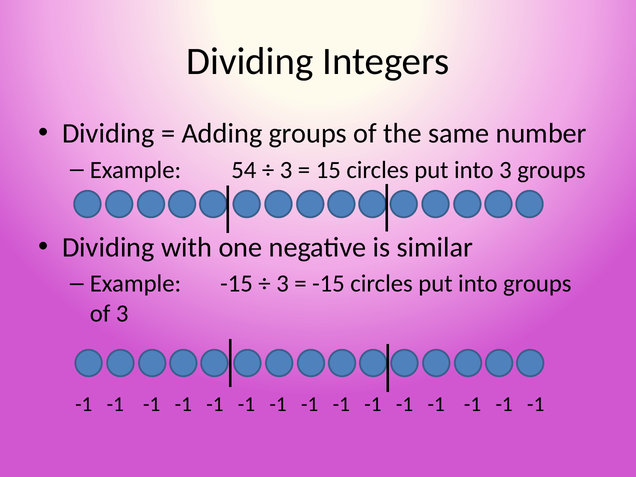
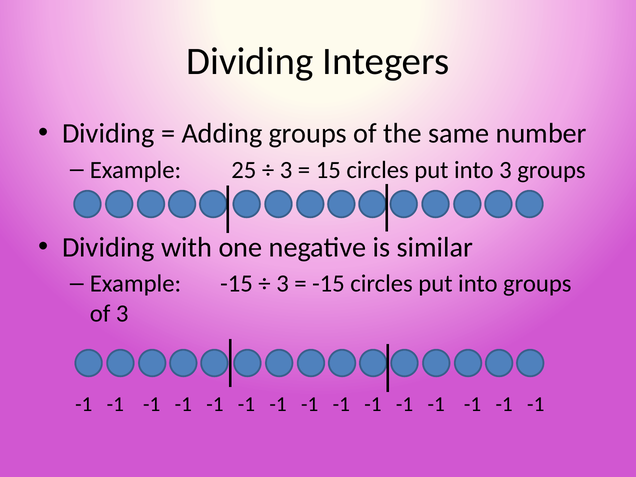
54: 54 -> 25 (244, 170)
